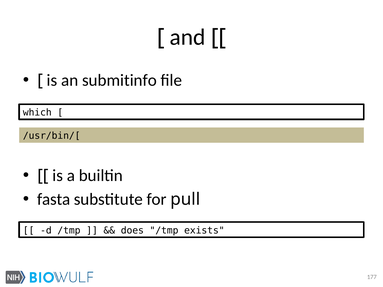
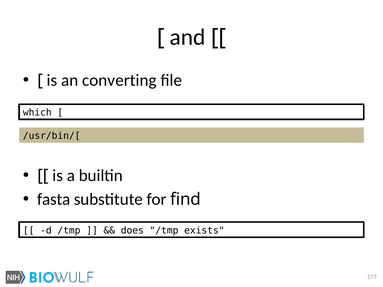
submitinfo: submitinfo -> converting (119, 80)
pull: pull -> find (185, 200)
